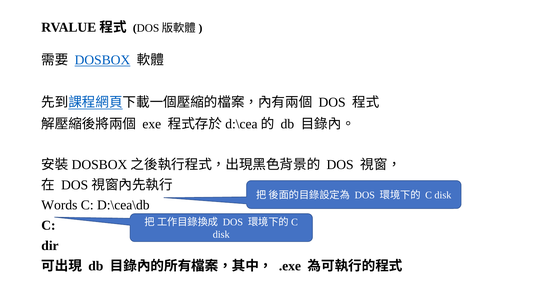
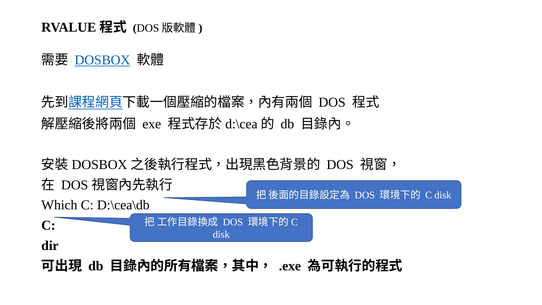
Words: Words -> Which (59, 205)
